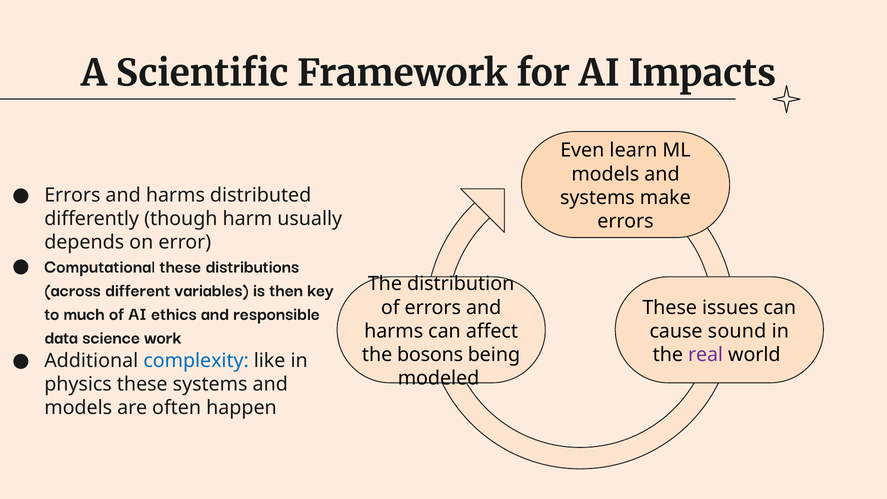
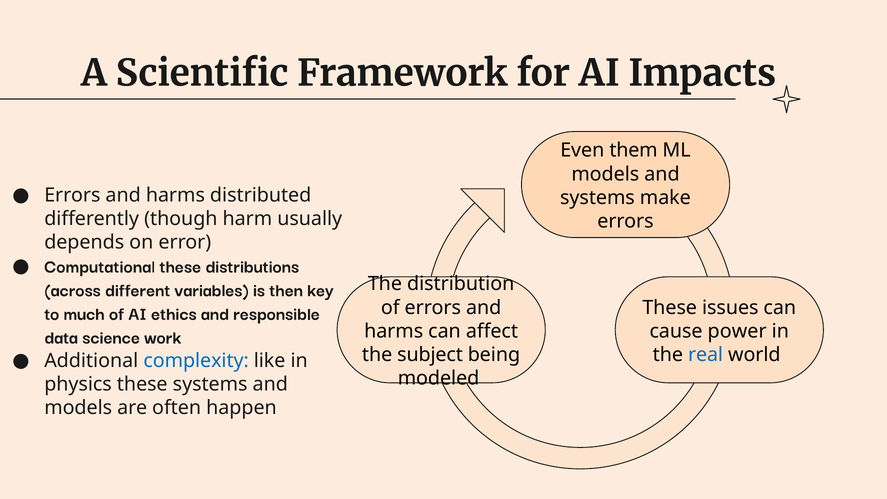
learn: learn -> them (634, 150)
sound: sound -> power (737, 331)
bosons: bosons -> subject (430, 355)
real colour: purple -> blue (706, 355)
